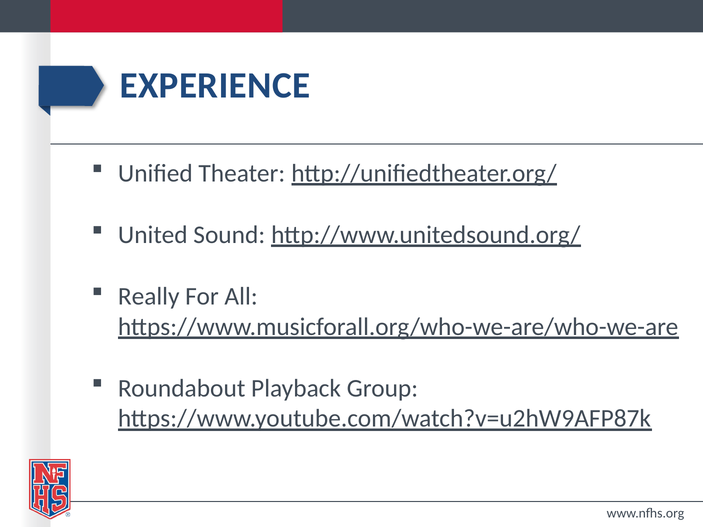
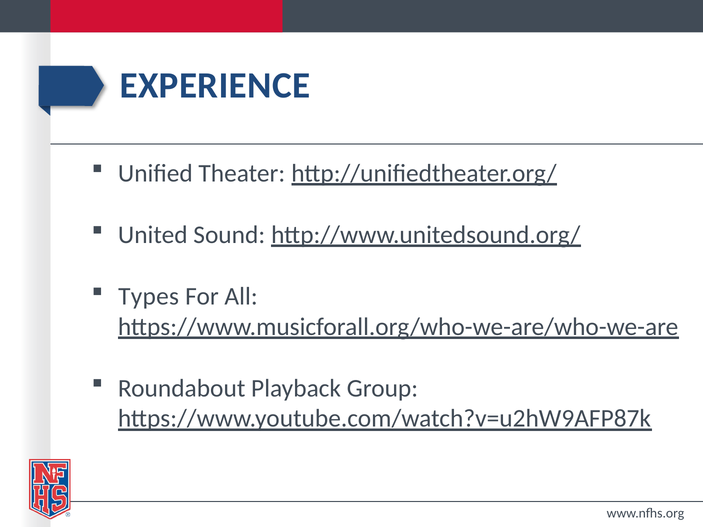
Really: Really -> Types (149, 296)
